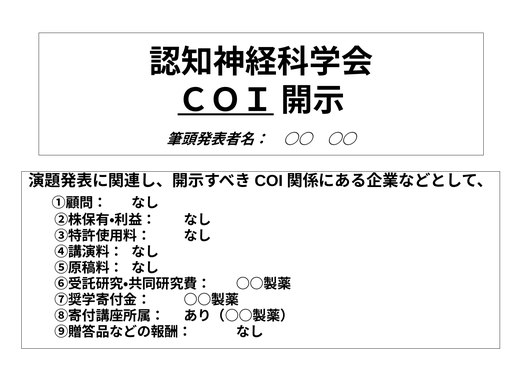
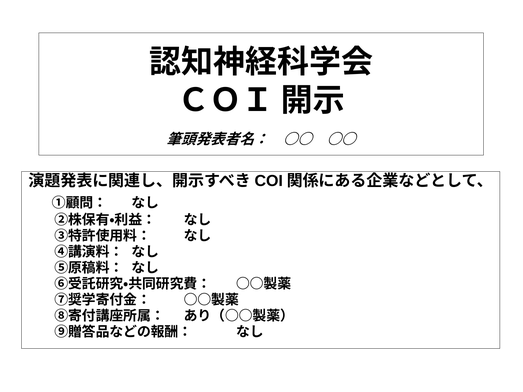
ＣＯＩ underline: present -> none (226, 101)
